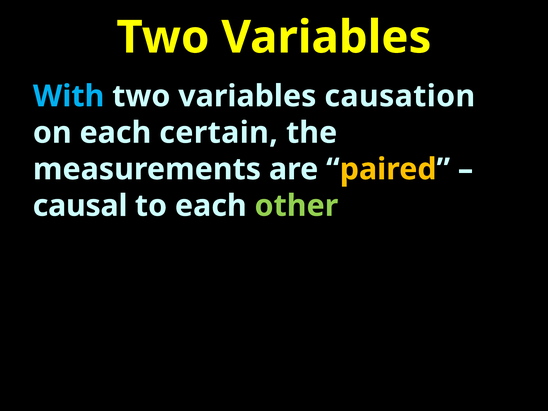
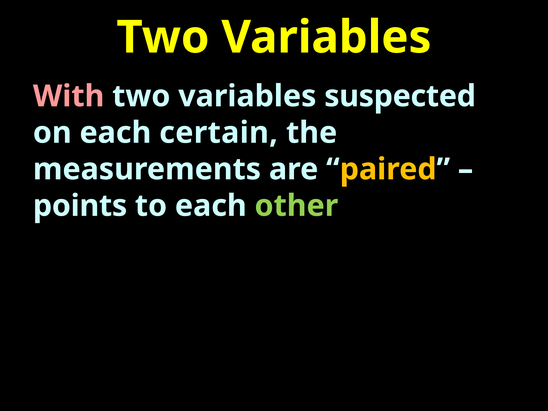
With colour: light blue -> pink (69, 96)
causation: causation -> suspected (400, 96)
causal: causal -> points (80, 206)
